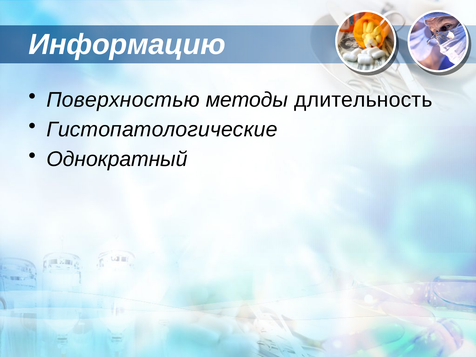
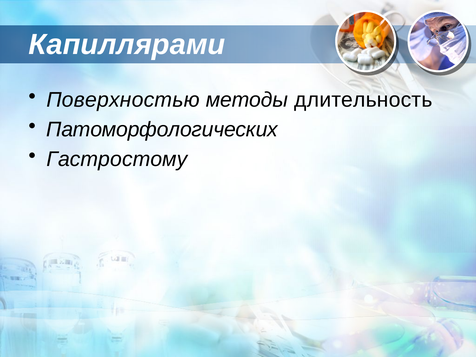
Информацию: Информацию -> Капиллярами (127, 45)
Гистопатологические: Гистопатологические -> Патоморфологических (162, 129)
Однократный: Однократный -> Гастростому (117, 159)
